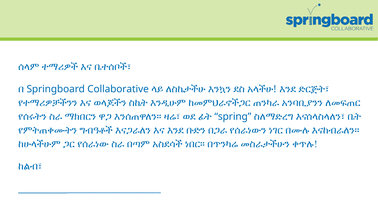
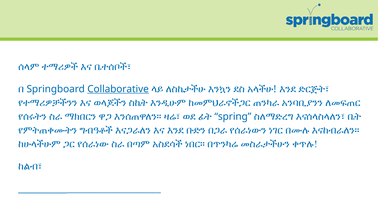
Collaborative underline: none -> present (118, 89)
